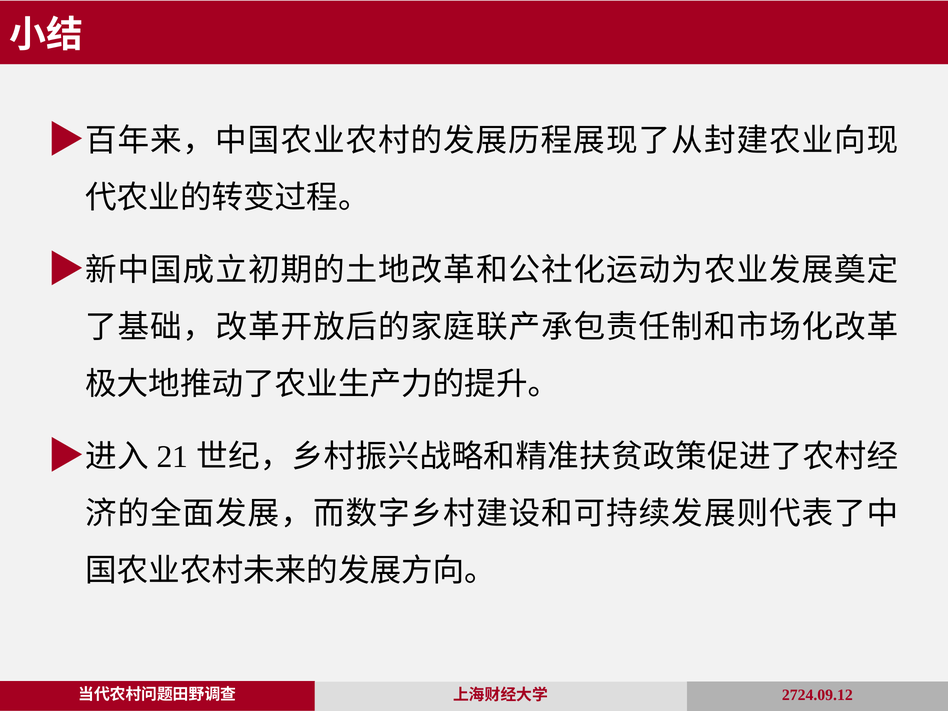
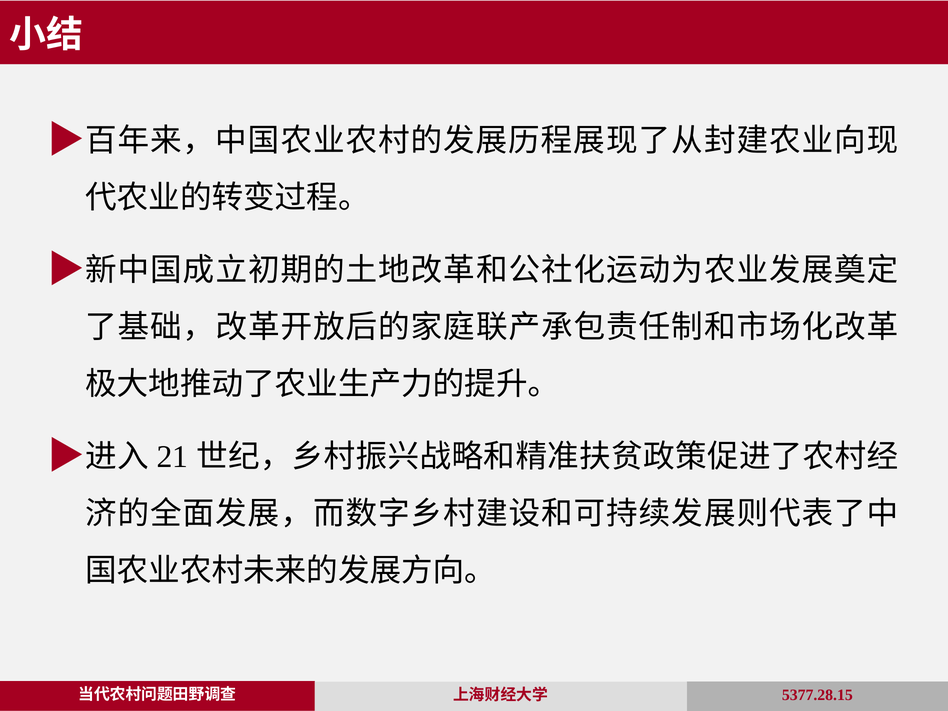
2724.09.12: 2724.09.12 -> 5377.28.15 (817, 695)
